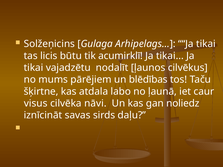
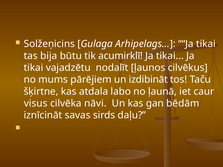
licis: licis -> bija (49, 56)
blēdības: blēdības -> izdibināt (148, 80)
noliedz: noliedz -> bēdām (183, 103)
